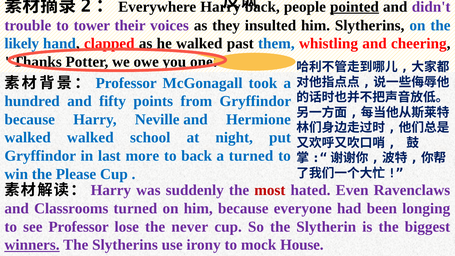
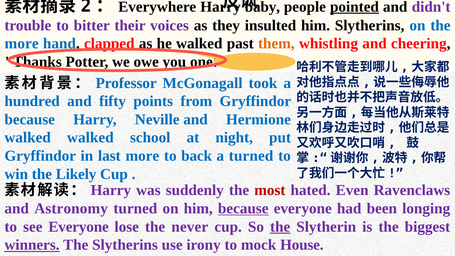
back: back -> baby (262, 7)
tower: tower -> bitter (92, 25)
likely: likely -> more (22, 44)
them colour: blue -> orange (276, 44)
Please: Please -> Likely (76, 174)
Classrooms: Classrooms -> Astronomy (71, 208)
because underline: none -> present (243, 208)
see Professor: Professor -> Everyone (79, 227)
the underline: none -> present (280, 227)
